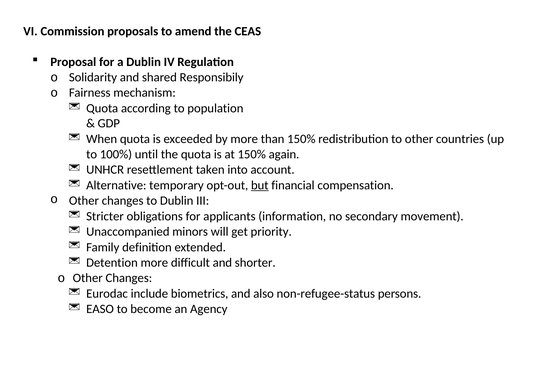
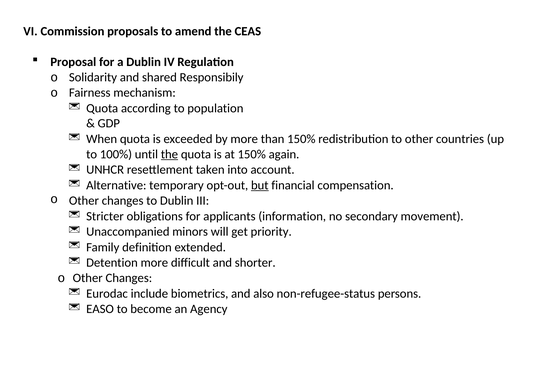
the underline: none -> present (169, 154)
